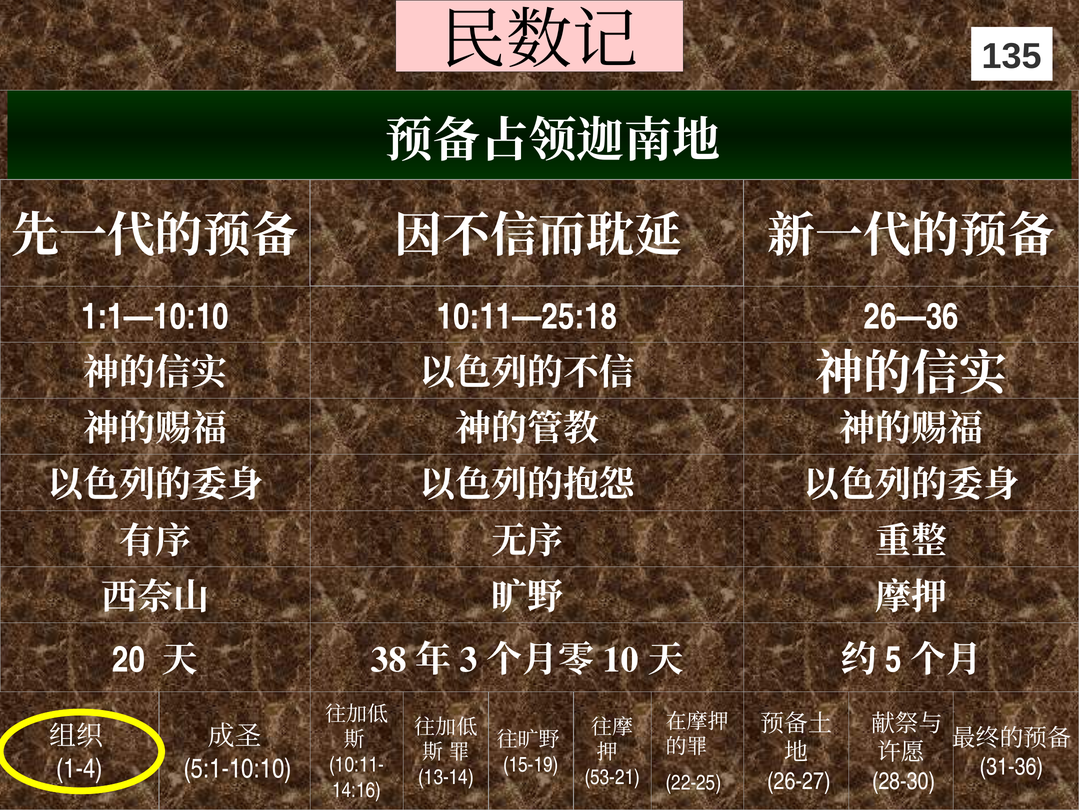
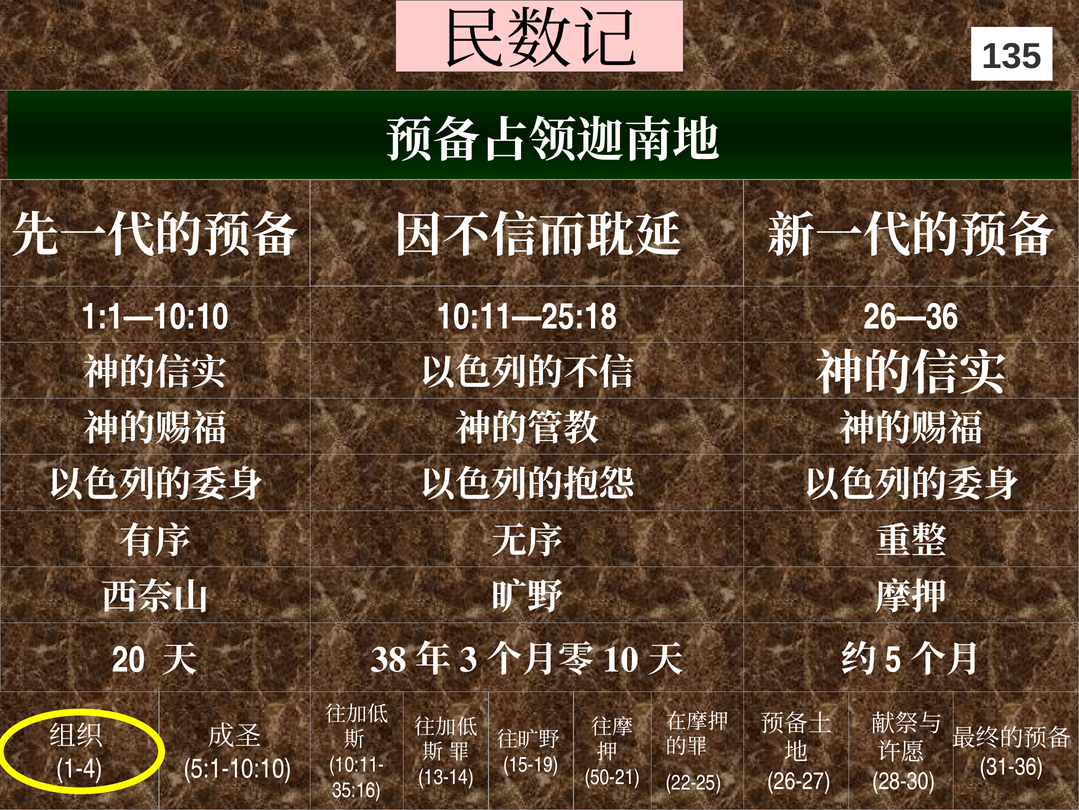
53-21: 53-21 -> 50-21 (612, 777)
14:16: 14:16 -> 35:16 (357, 789)
